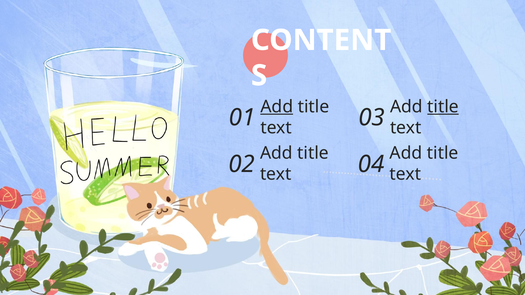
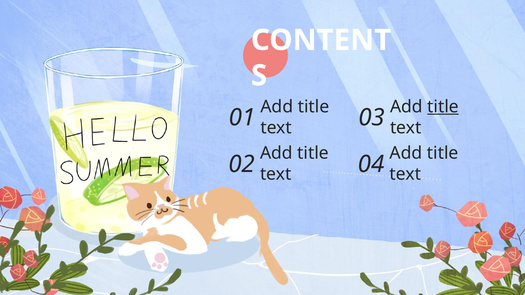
Add underline: present -> none (277, 107)
